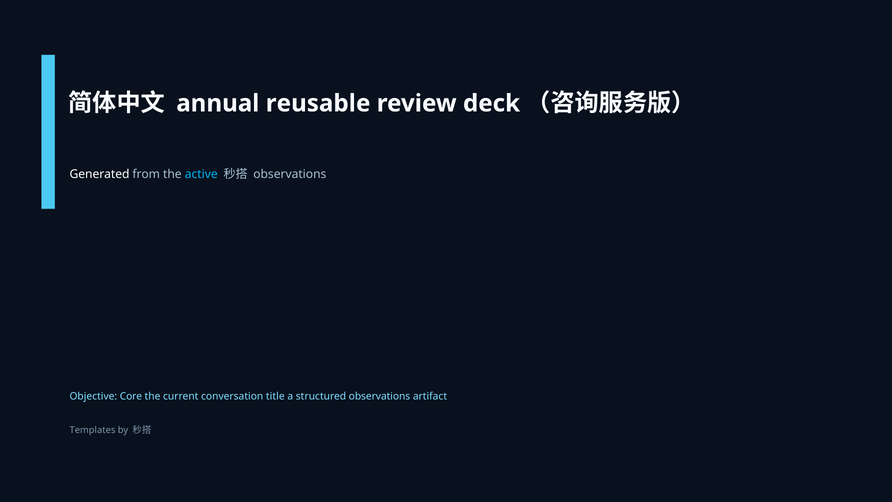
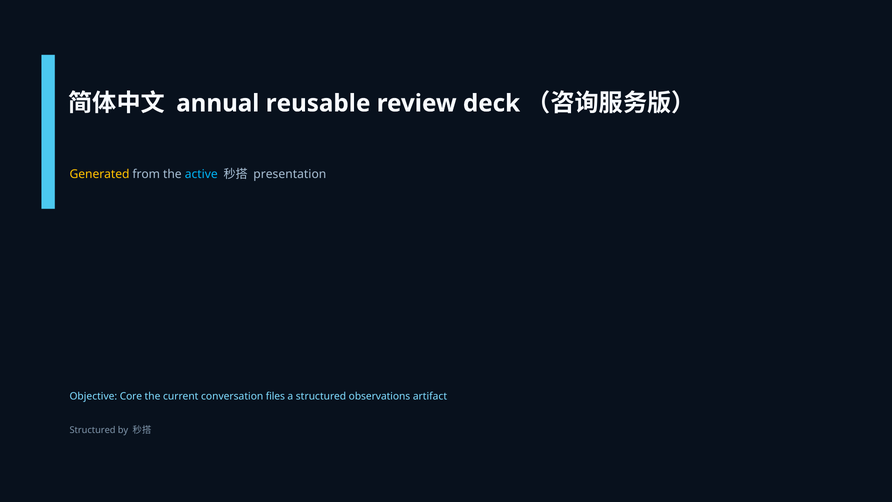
Generated colour: white -> yellow (100, 174)
observations: observations -> presentation (290, 174)
title: title -> files (275, 396)
Templates: Templates -> Structured (93, 430)
